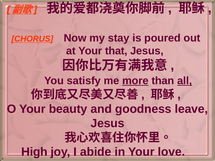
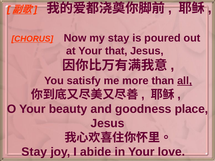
more underline: present -> none (135, 81)
leave: leave -> place (191, 109)
High: High -> Stay (34, 152)
